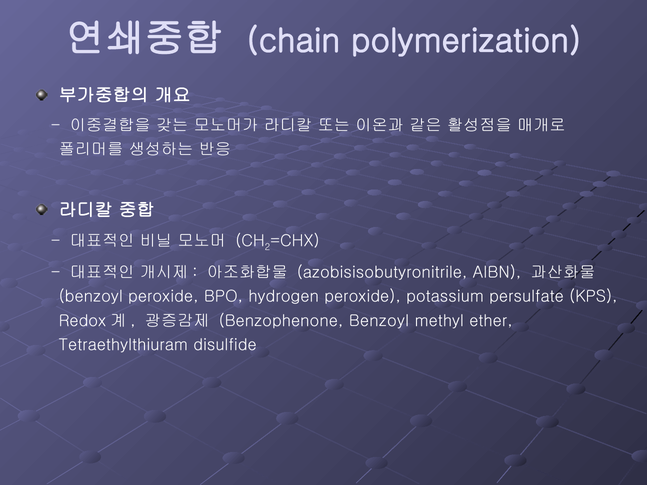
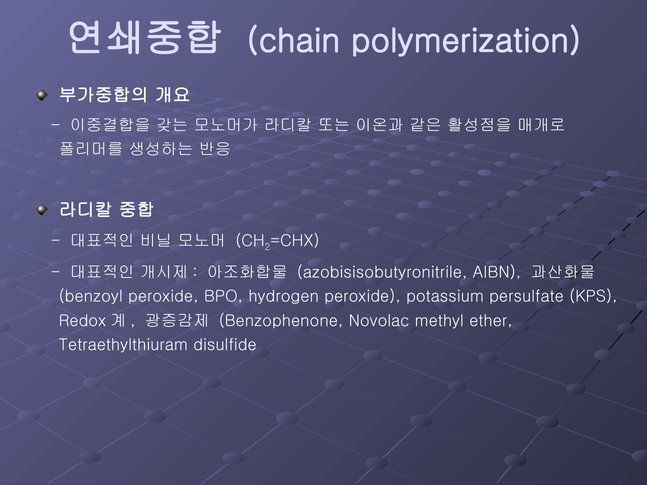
Benzophenone Benzoyl: Benzoyl -> Novolac (379, 321)
